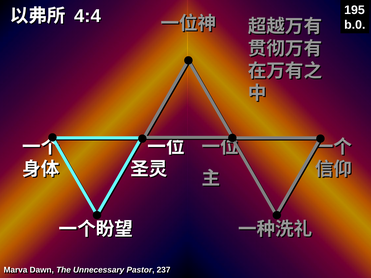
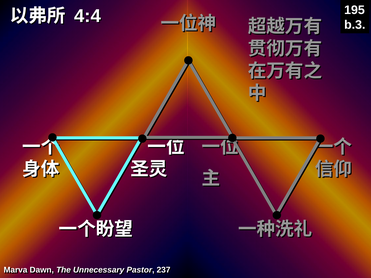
b.0: b.0 -> b.3 (355, 25)
